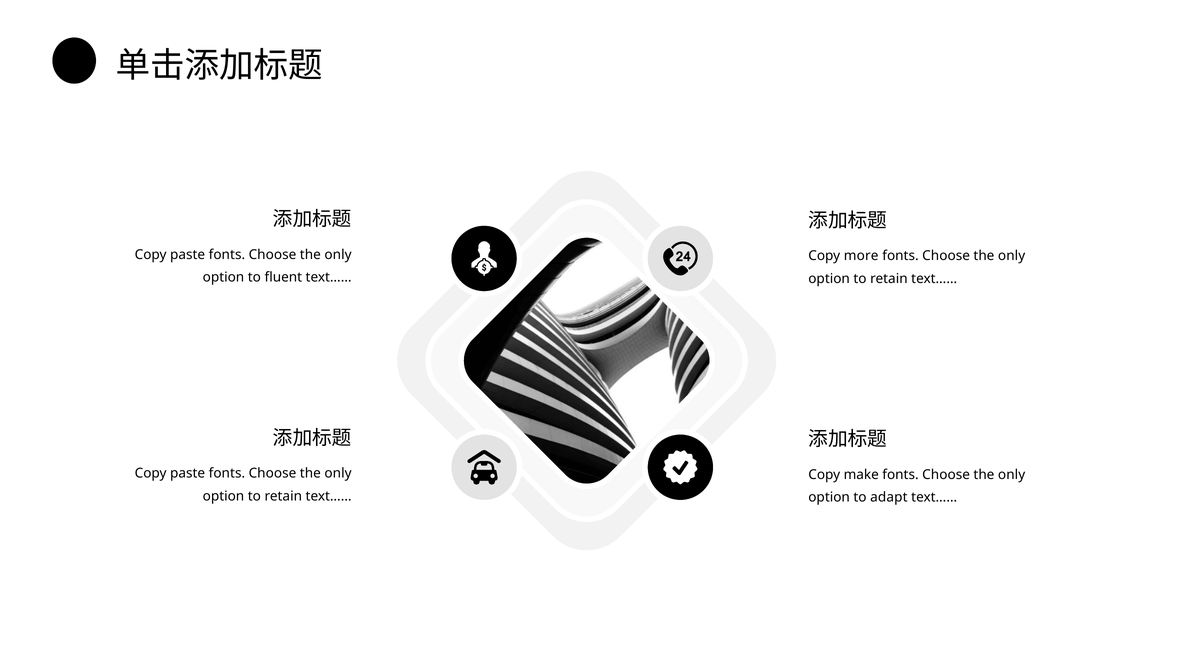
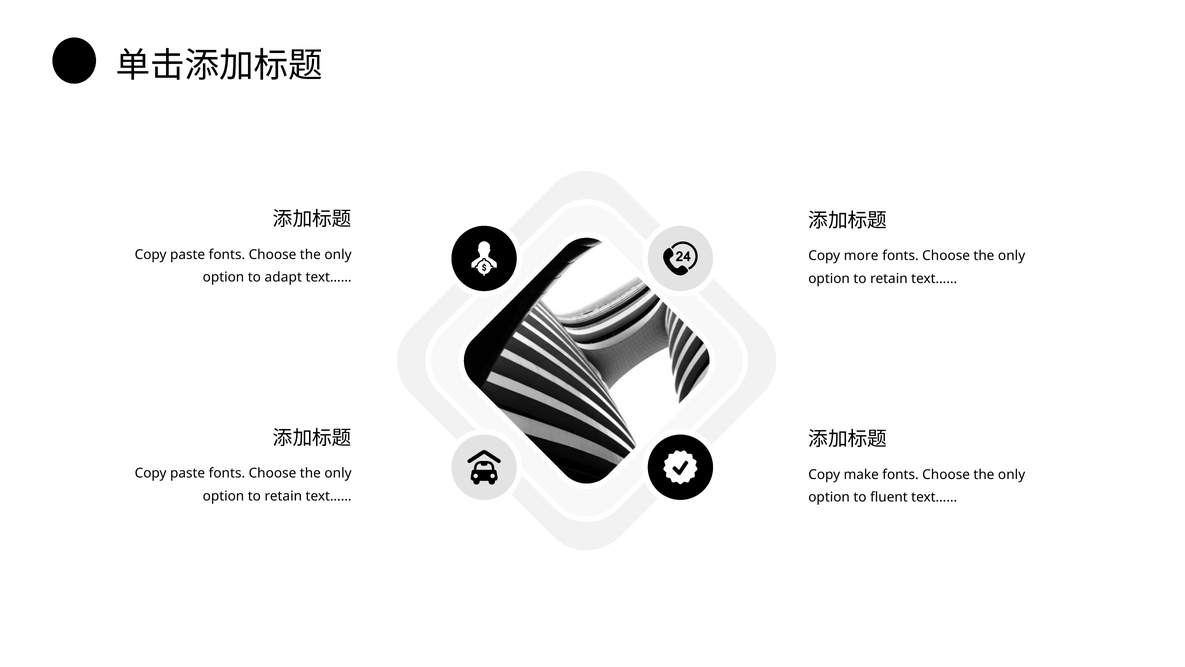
fluent: fluent -> adapt (283, 277)
adapt: adapt -> fluent (889, 497)
